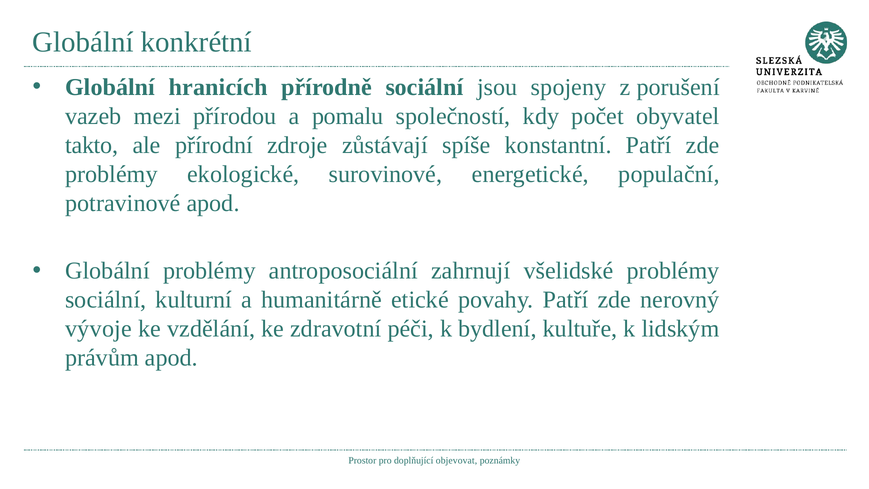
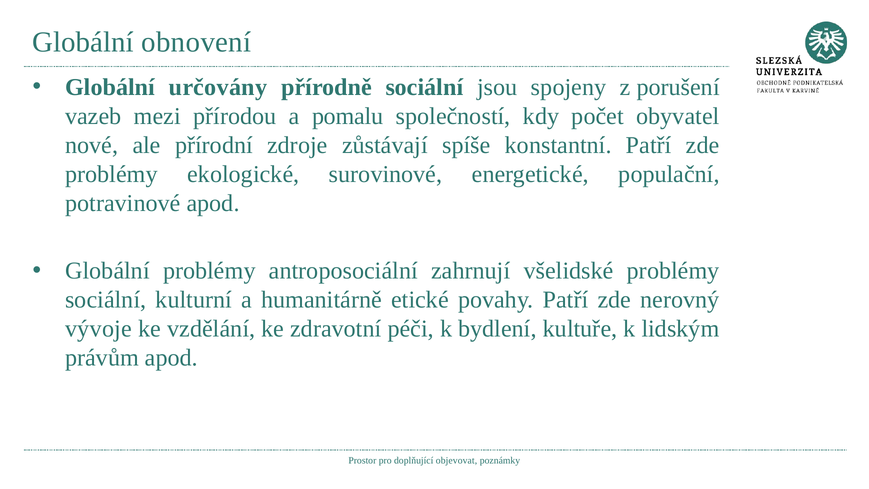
konkrétní: konkrétní -> obnovení (196, 42)
hranicích: hranicích -> určovány (218, 87)
takto: takto -> nové (92, 145)
